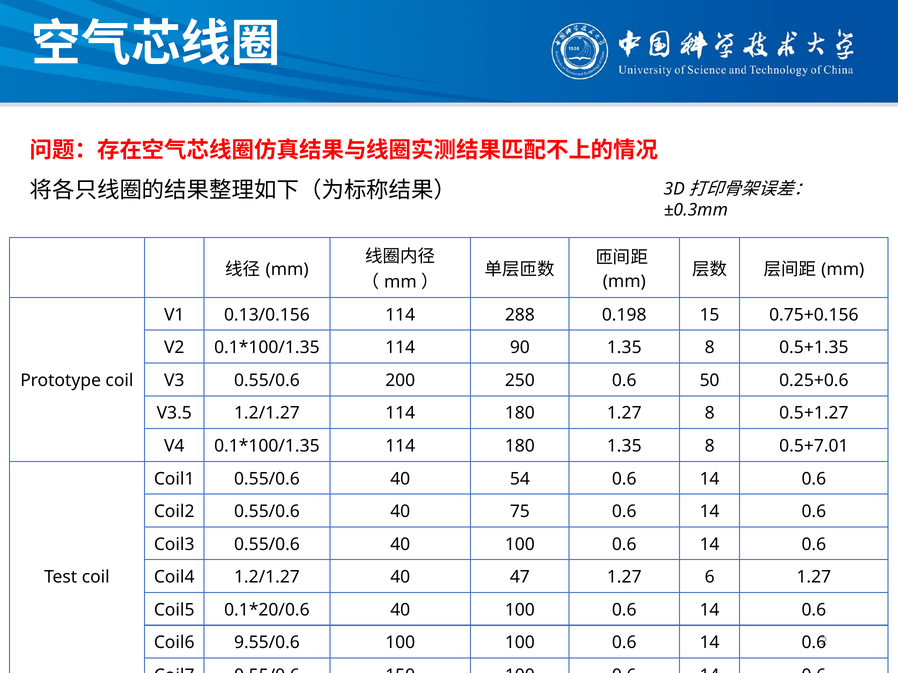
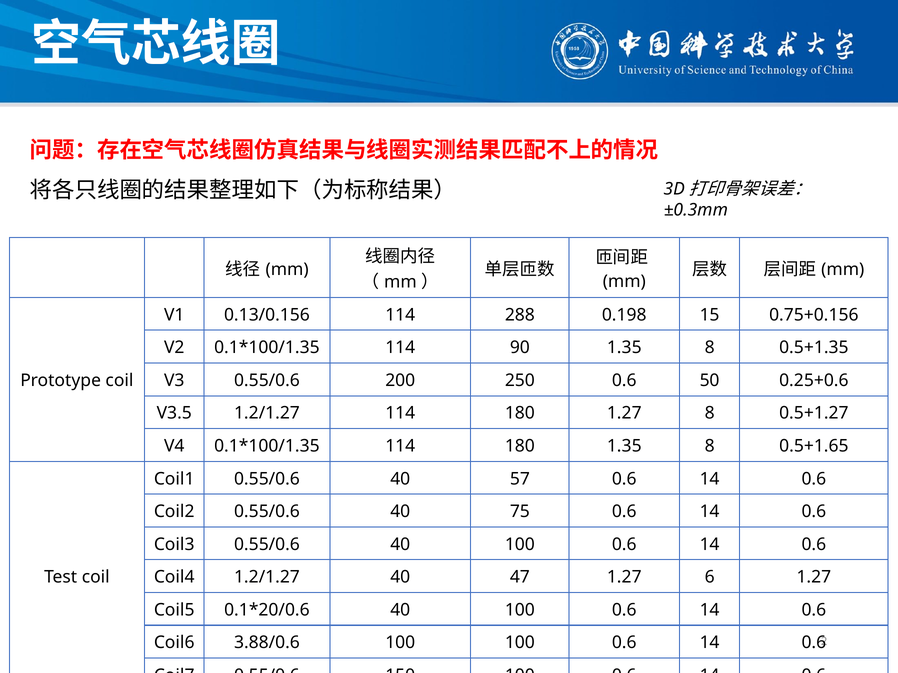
0.5+7.01: 0.5+7.01 -> 0.5+1.65 (814, 446)
54: 54 -> 57 (520, 479)
9.55/0.6: 9.55/0.6 -> 3.88/0.6 (267, 643)
